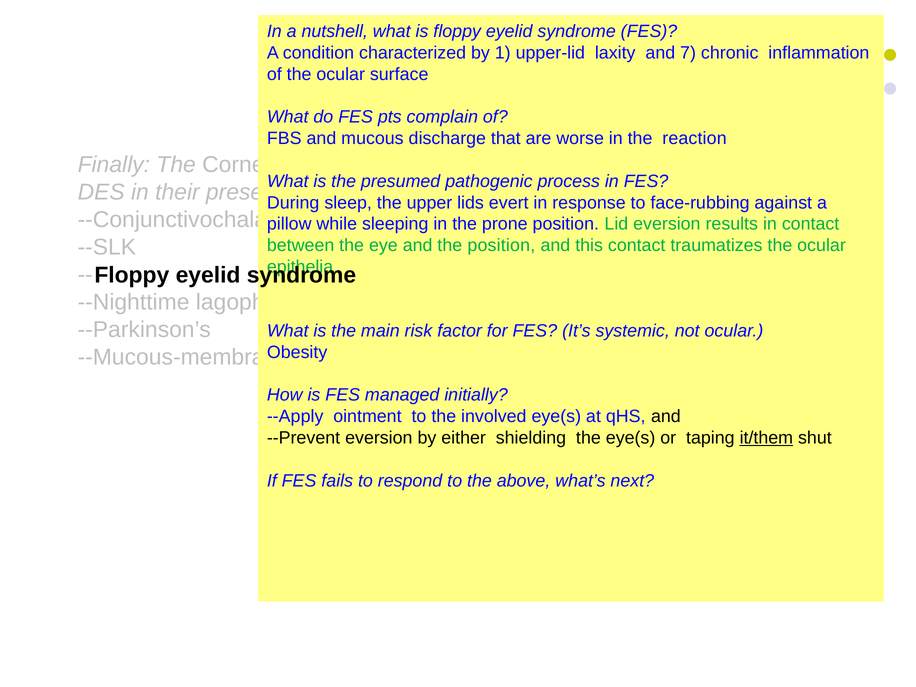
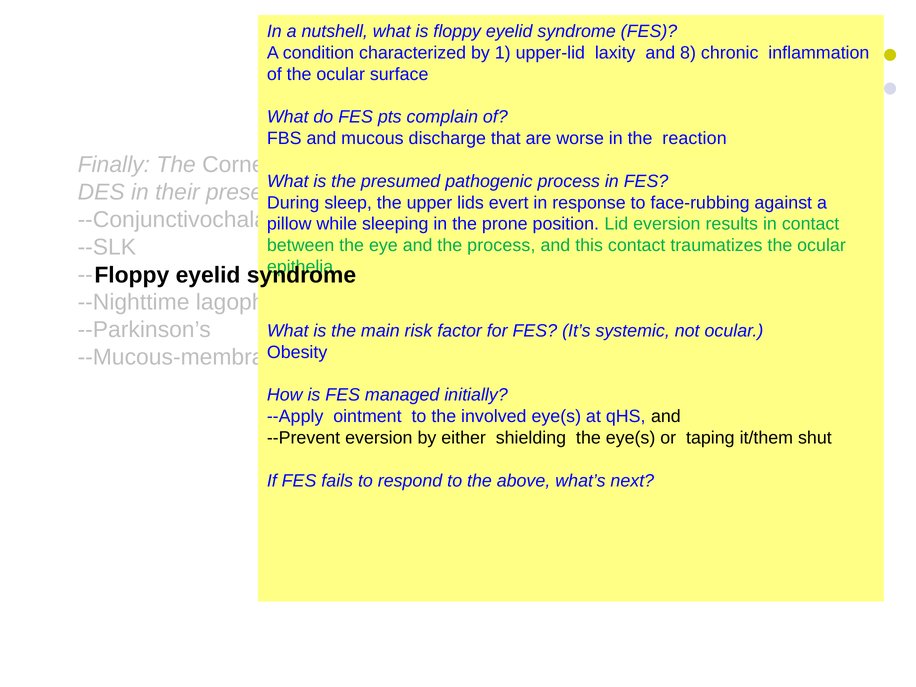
7: 7 -> 8 (688, 53)
the position: position -> process (501, 245)
it/them underline: present -> none (766, 438)
